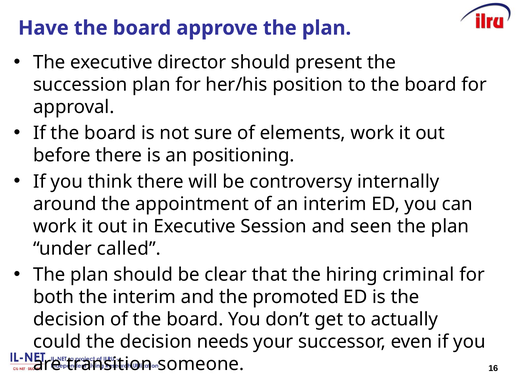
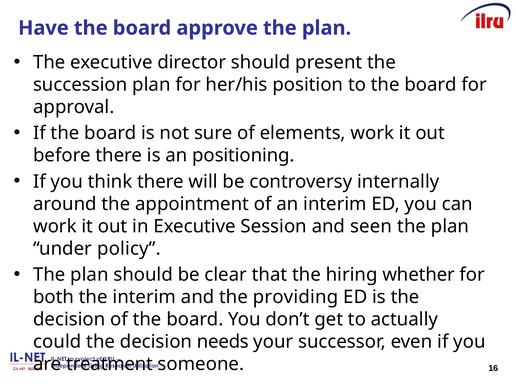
called: called -> policy (129, 249)
criminal: criminal -> whether (419, 275)
promoted: promoted -> providing (296, 297)
transition: transition -> treatment (110, 364)
